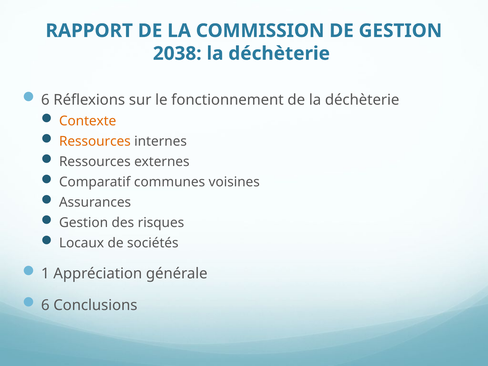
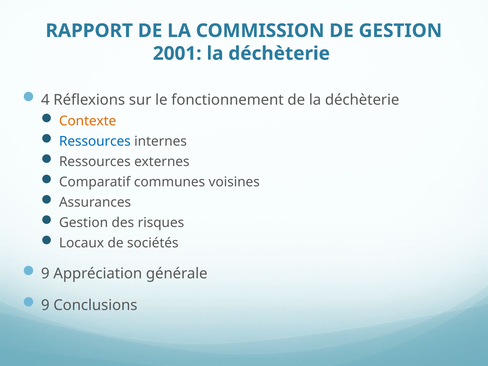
2038: 2038 -> 2001 (177, 54)
6: 6 -> 4 (45, 100)
Ressources colour: orange -> blue (95, 141)
1: 1 -> 9 (45, 274)
6: 6 -> 9 (45, 305)
